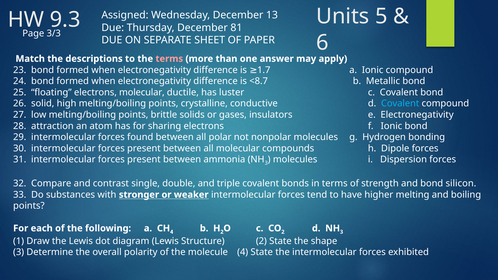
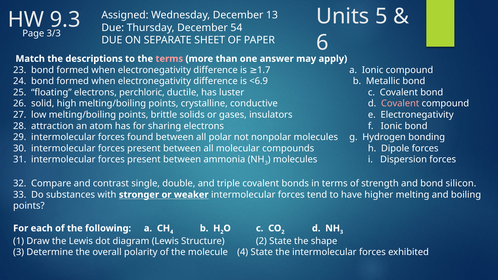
81: 81 -> 54 (236, 28)
<8.7: <8.7 -> <6.9 (259, 81)
electrons molecular: molecular -> perchloric (142, 92)
Covalent colour: light blue -> pink (400, 104)
